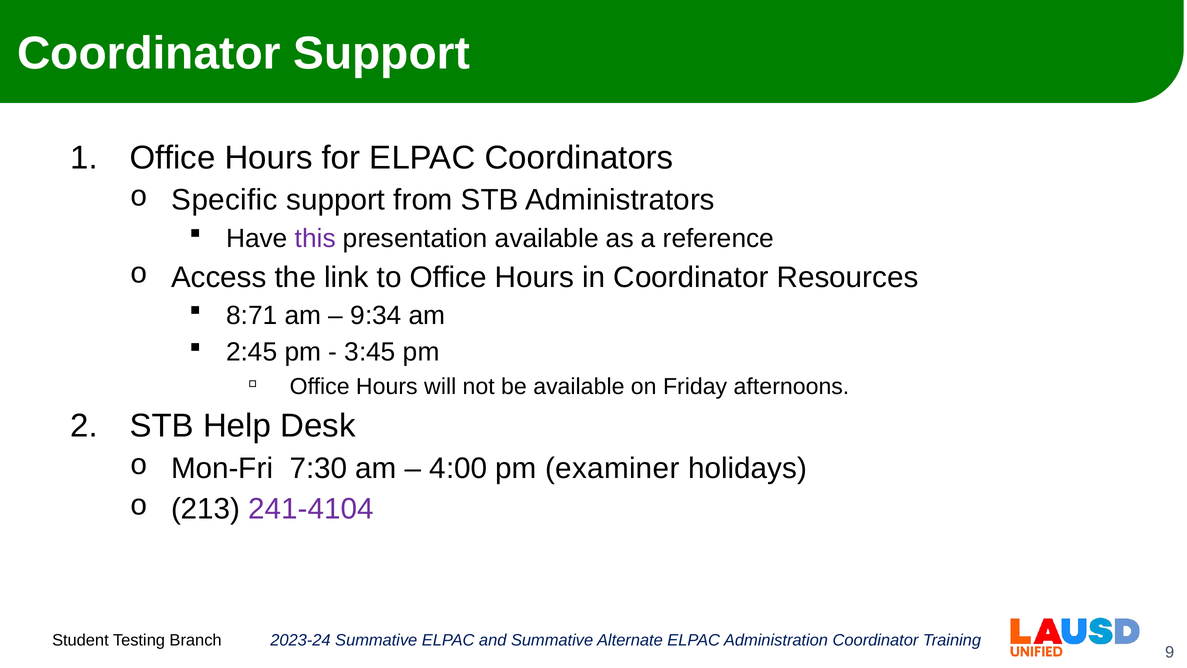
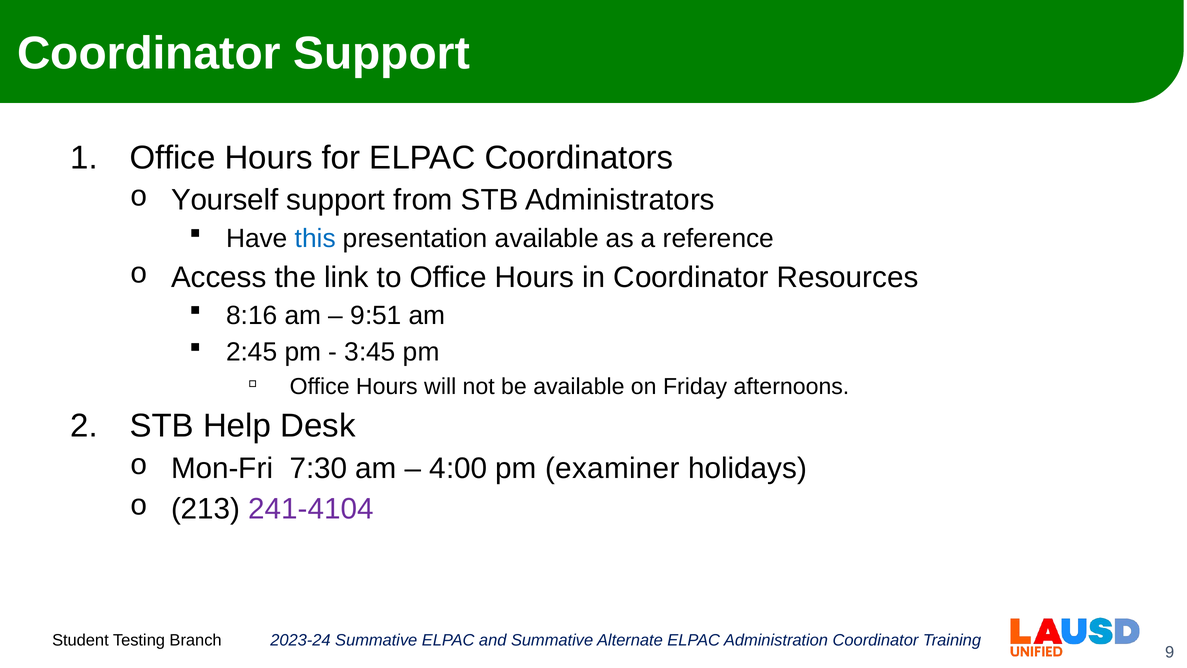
Specific: Specific -> Yourself (225, 200)
this colour: purple -> blue (315, 238)
8:71: 8:71 -> 8:16 (252, 315)
9:34: 9:34 -> 9:51 (376, 315)
